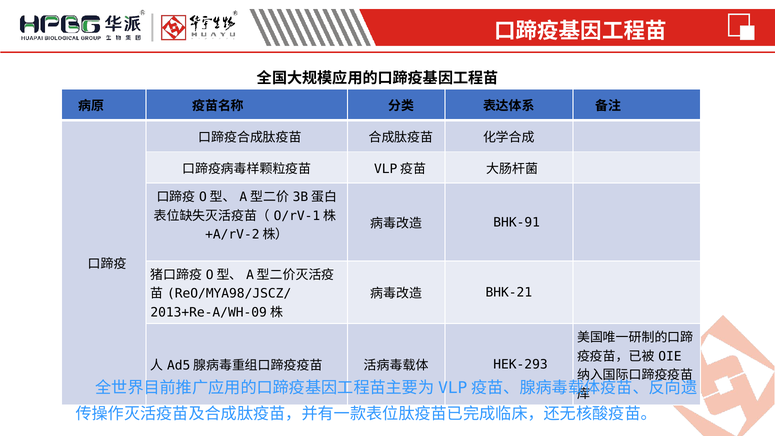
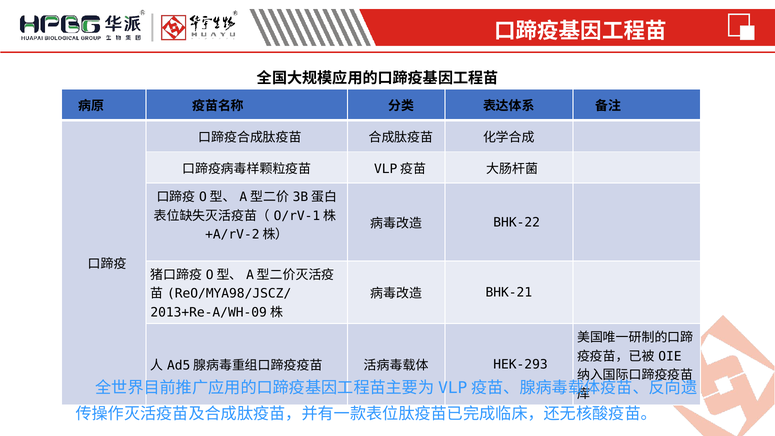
BHK-91: BHK-91 -> BHK-22 (517, 222)
